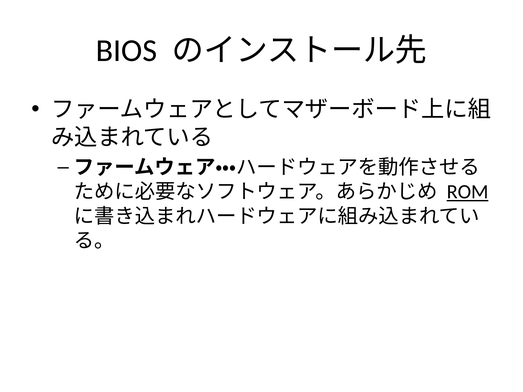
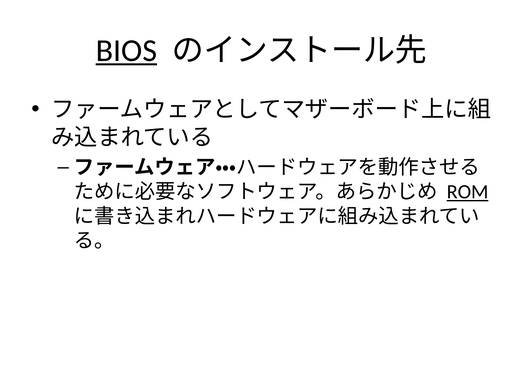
BIOS underline: none -> present (126, 51)
